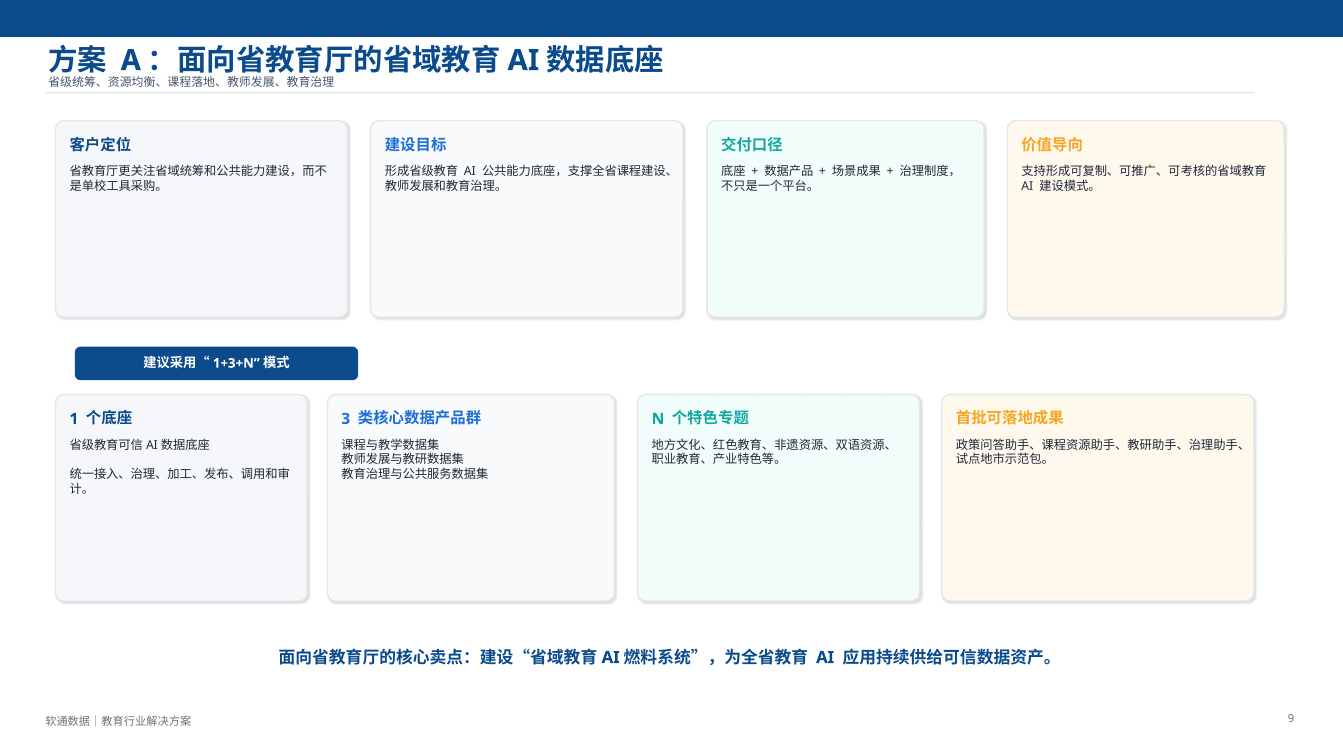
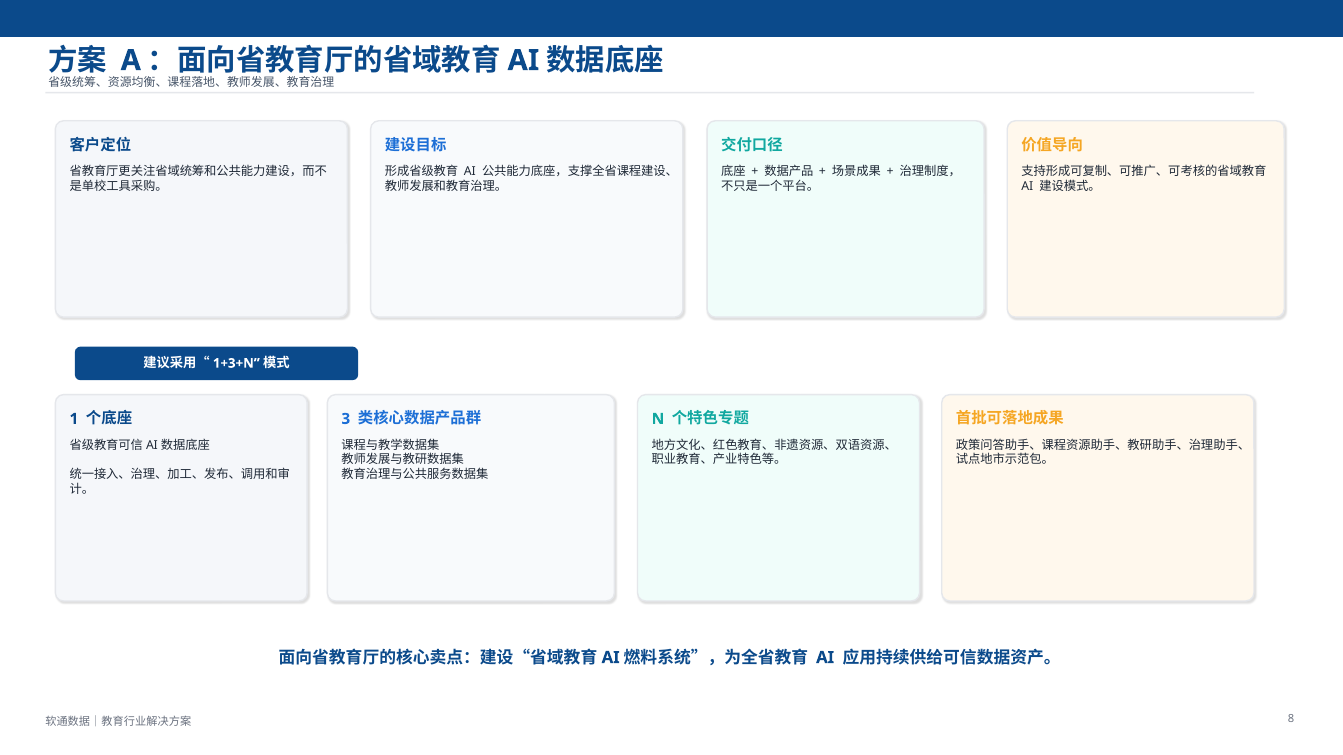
9: 9 -> 8 (1291, 719)
